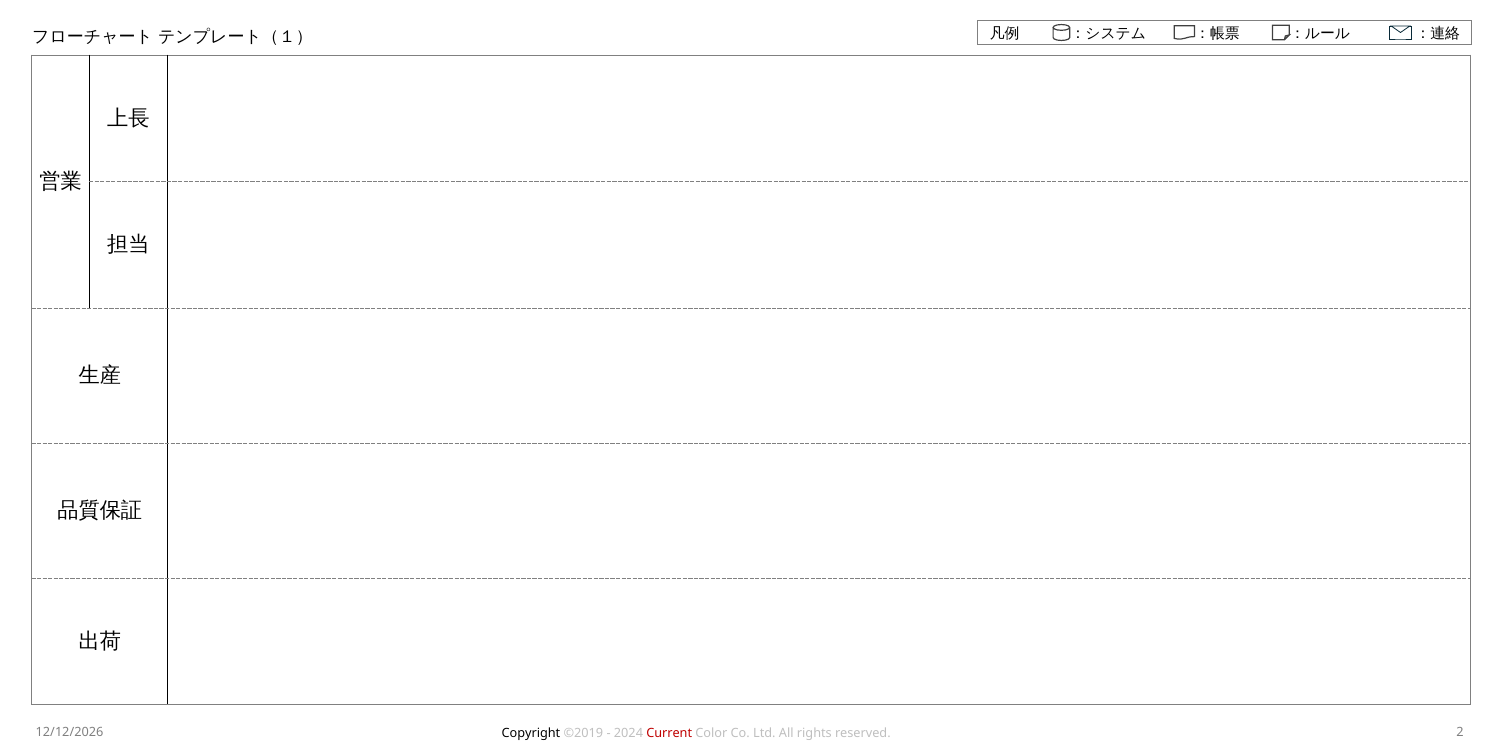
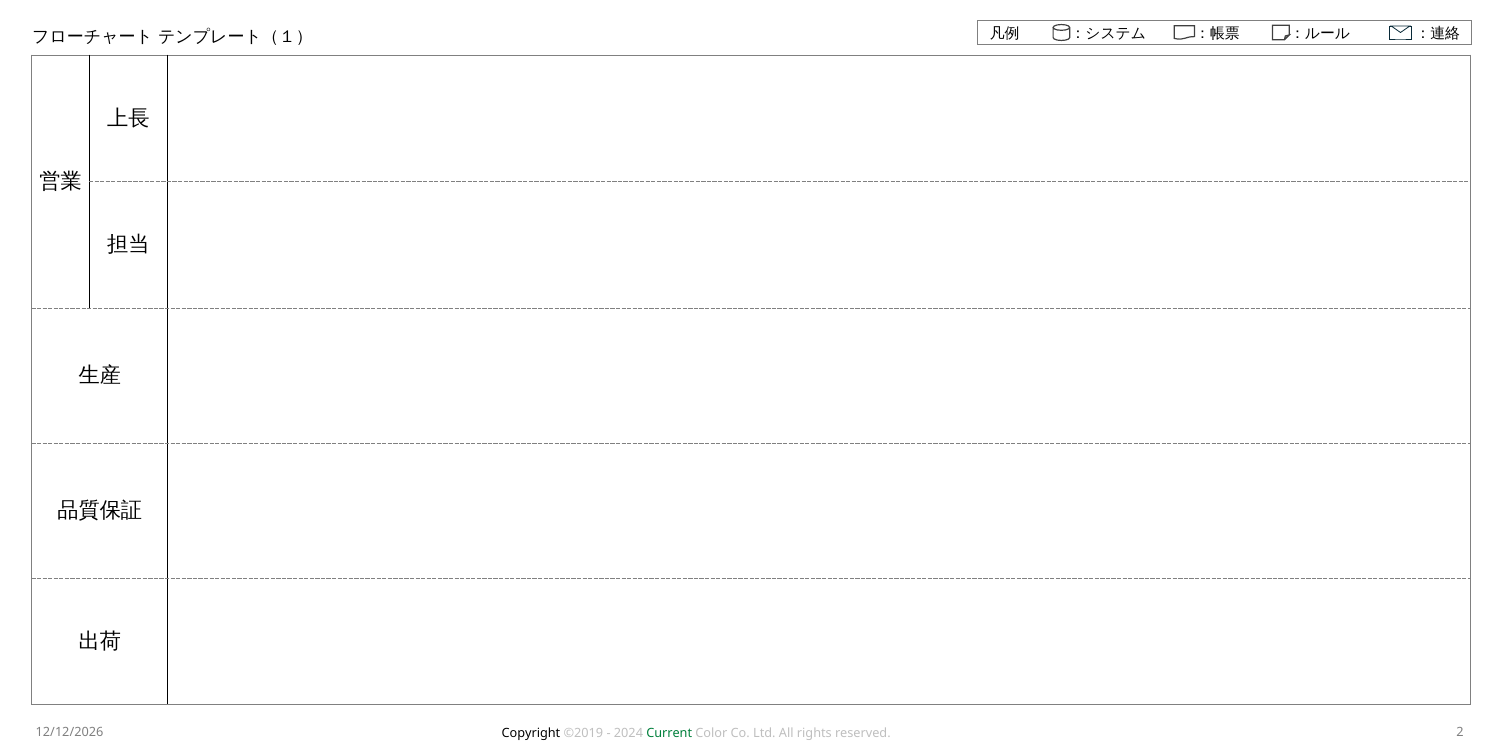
Current colour: red -> green (669, 733)
